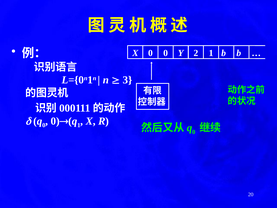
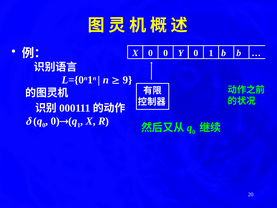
Y 2: 2 -> 0 (196, 53)
3: 3 -> 9 (127, 80)
